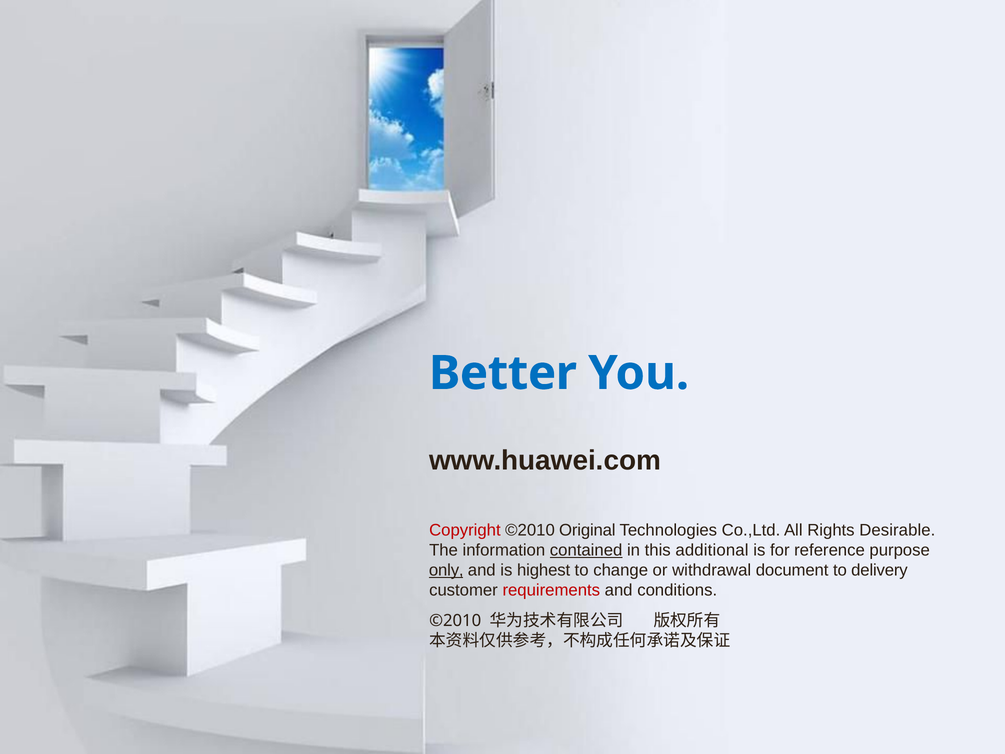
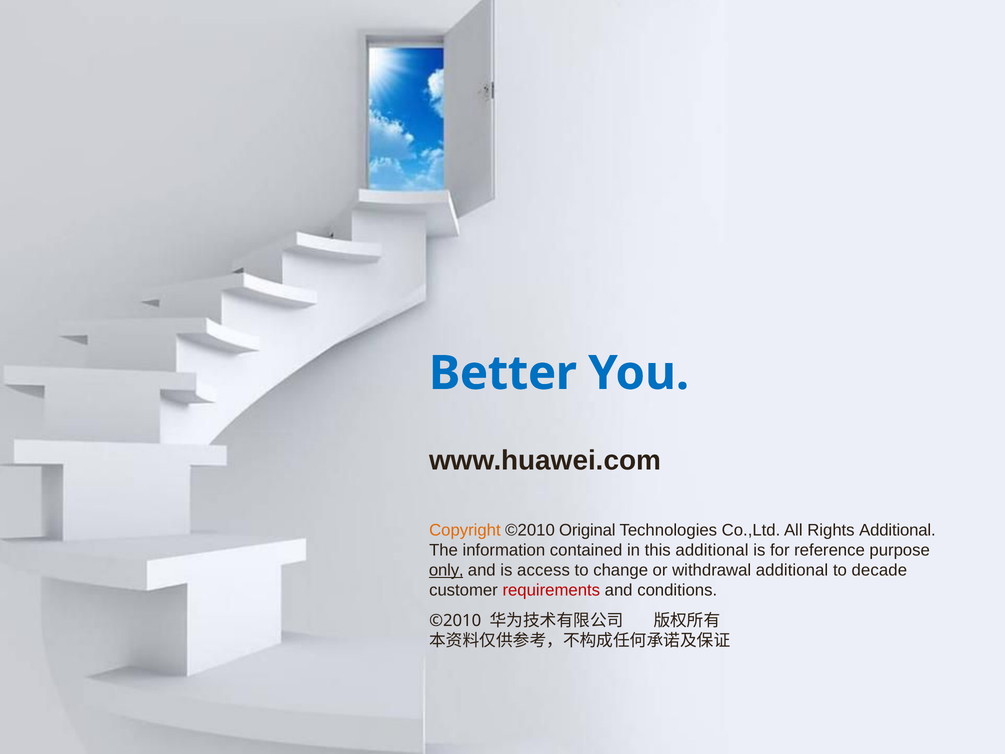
Copyright colour: red -> orange (465, 530)
Rights Desirable: Desirable -> Additional (897, 530)
contained underline: present -> none (586, 550)
highest: highest -> access (543, 570)
withdrawal document: document -> additional (792, 570)
delivery: delivery -> decade (879, 570)
